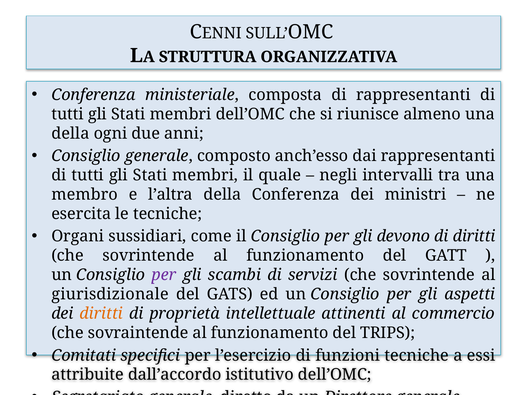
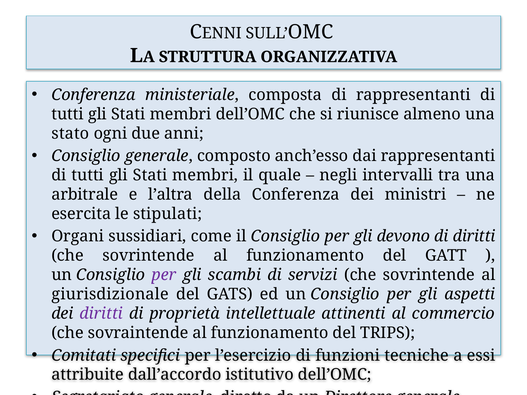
della: della -> stato (70, 133)
membro: membro -> arbitrale (85, 195)
le tecniche: tecniche -> stipulati (168, 214)
diritti colour: orange -> purple (101, 314)
